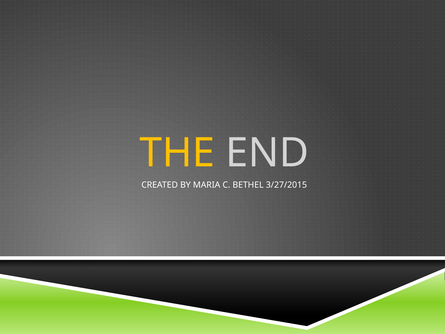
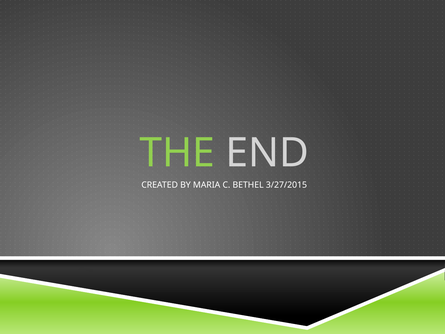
THE colour: yellow -> light green (177, 153)
